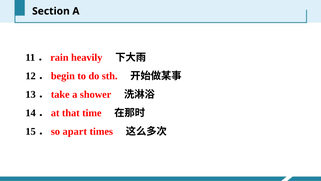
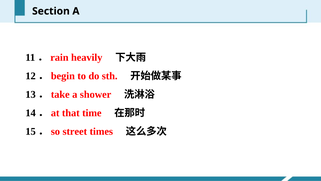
apart: apart -> street (75, 131)
